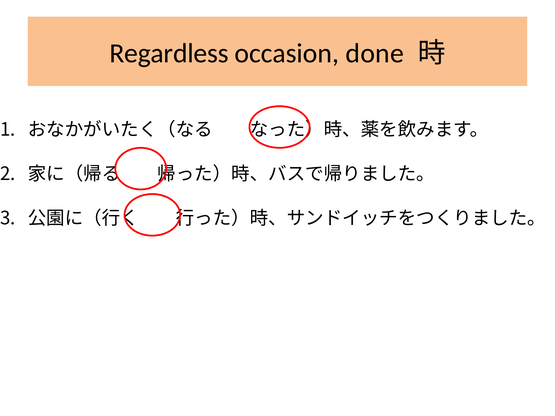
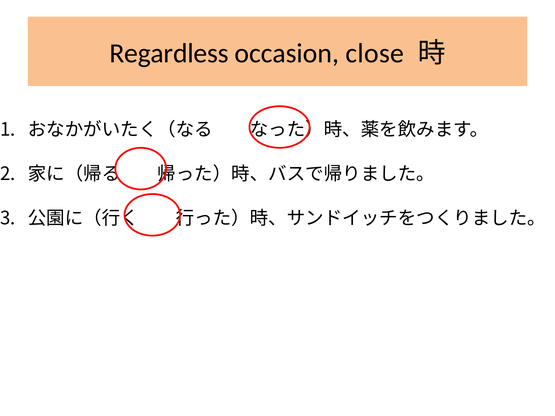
done: done -> close (375, 53)
